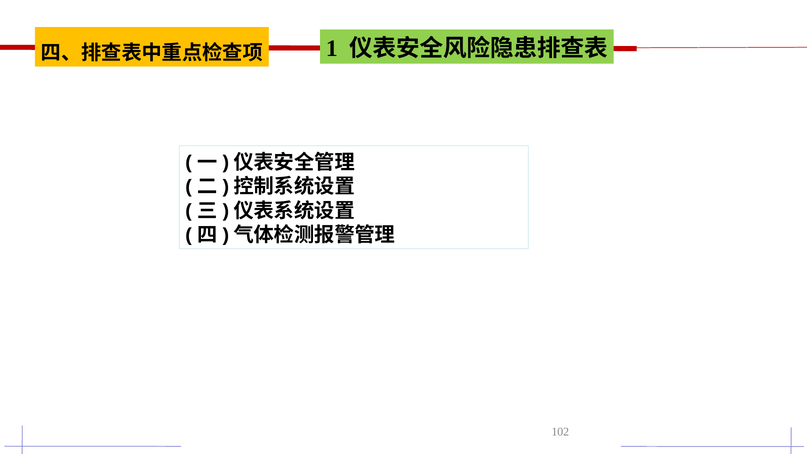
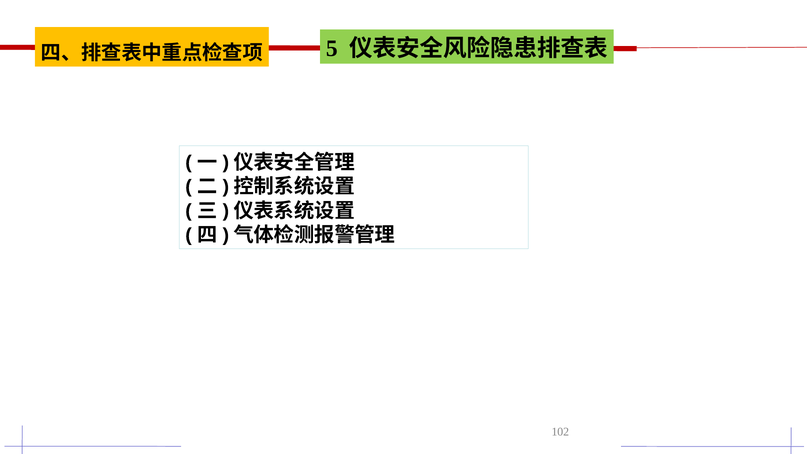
1: 1 -> 5 (332, 48)
